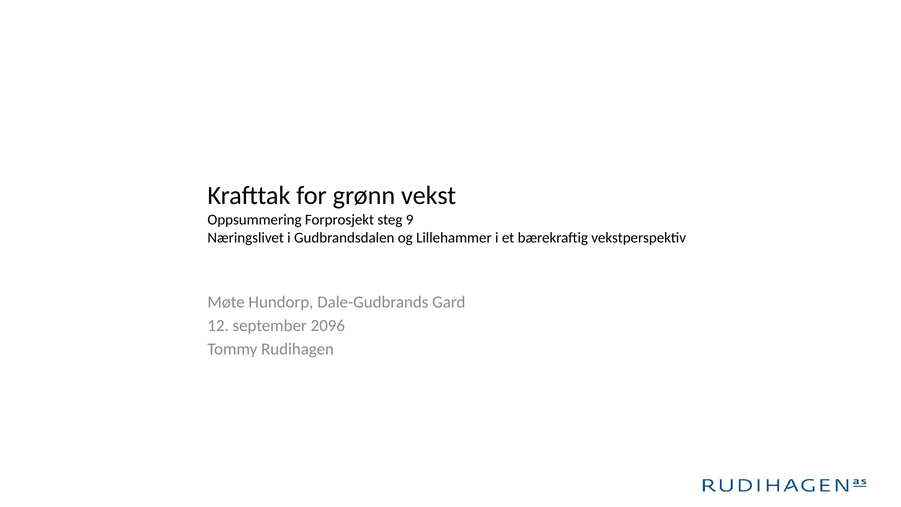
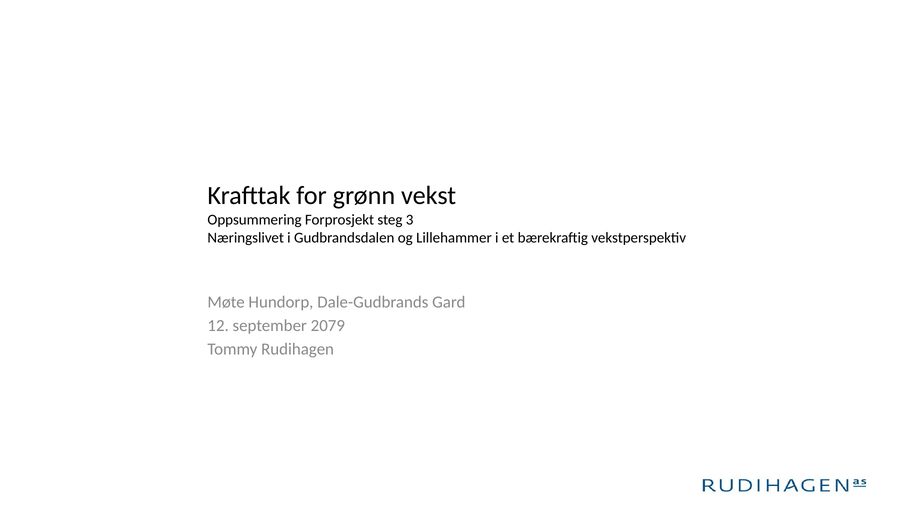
9: 9 -> 3 (410, 220)
2096: 2096 -> 2079 (328, 326)
